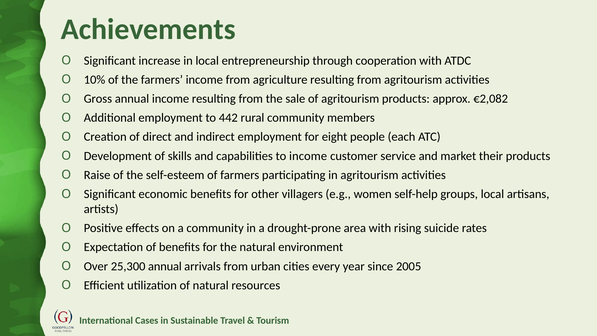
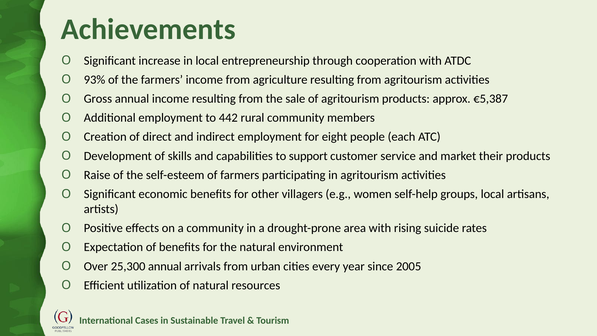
10%: 10% -> 93% (95, 80)
€2,082: €2,082 -> €5,387 (491, 99)
to income: income -> support (308, 156)
